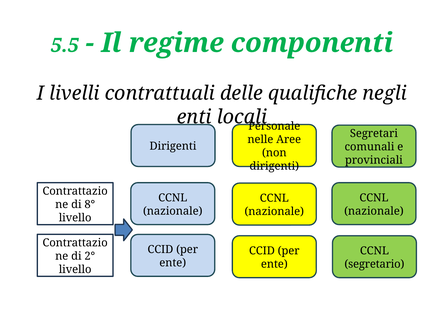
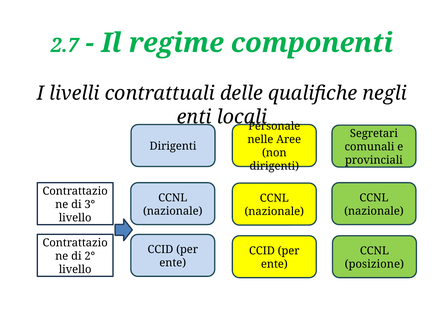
5.5: 5.5 -> 2.7 (65, 45)
8°: 8° -> 3° (90, 204)
segretario: segretario -> posizione (374, 264)
